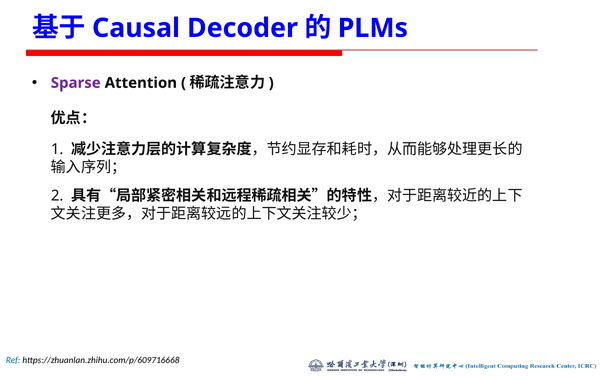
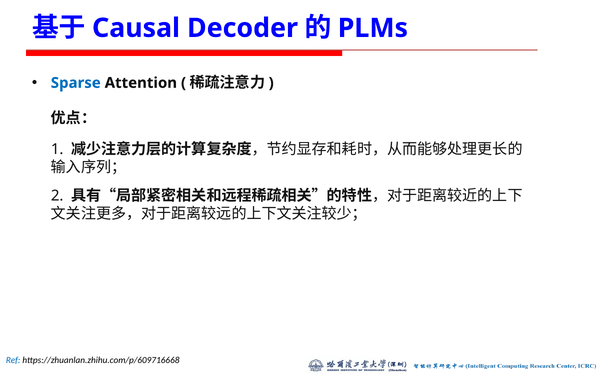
Sparse colour: purple -> blue (76, 83)
